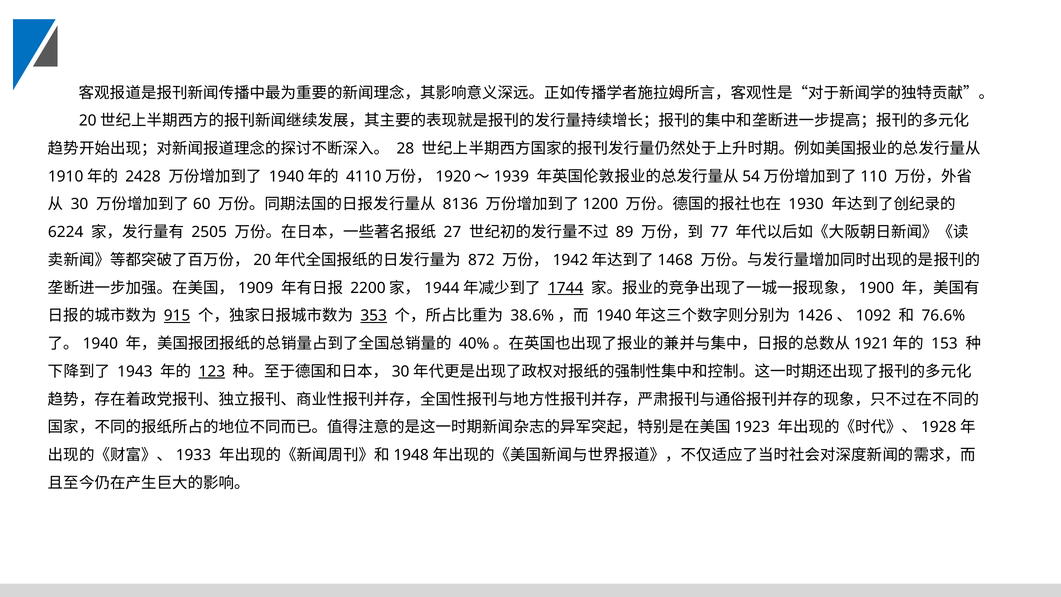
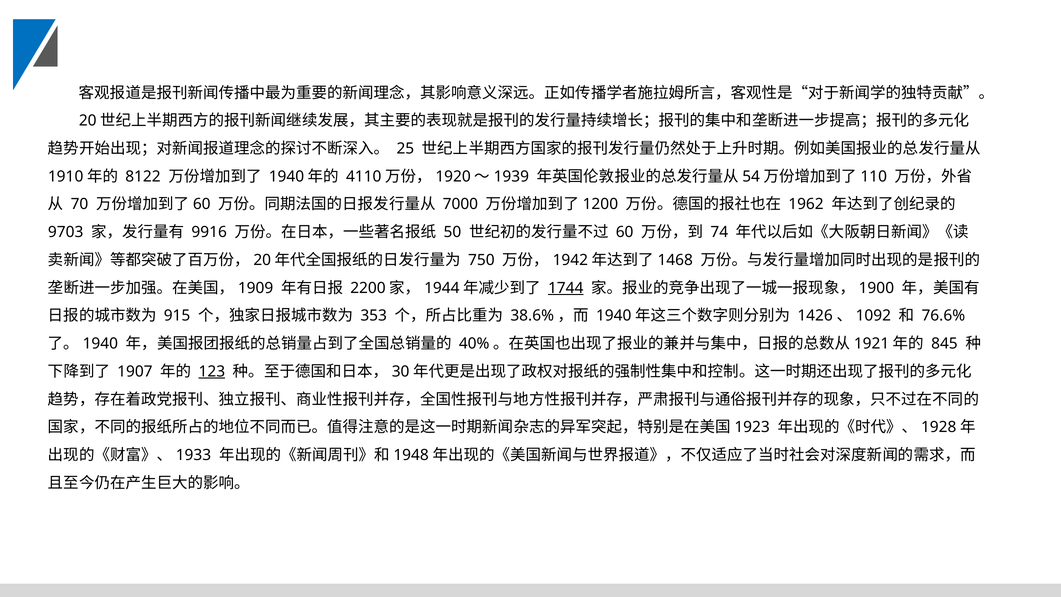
28: 28 -> 25 (405, 149)
2428: 2428 -> 8122 (143, 176)
30: 30 -> 70 (79, 204)
8136: 8136 -> 7000 (460, 204)
1930: 1930 -> 1962 (806, 204)
6224: 6224 -> 9703 (66, 232)
2505: 2505 -> 9916 (209, 232)
27: 27 -> 50 (452, 232)
89: 89 -> 60 (625, 232)
77: 77 -> 74 (719, 232)
872: 872 -> 750 (481, 260)
915 underline: present -> none (177, 316)
353 underline: present -> none (374, 316)
153: 153 -> 845 (944, 344)
1943: 1943 -> 1907 (135, 371)
